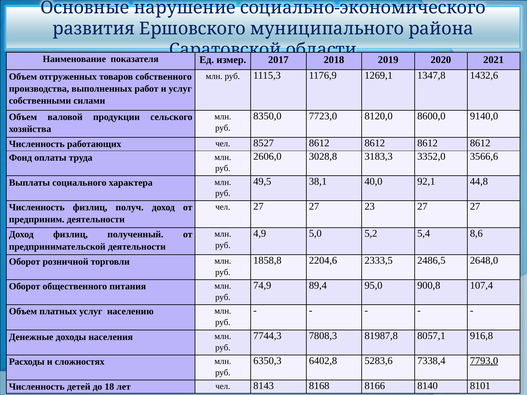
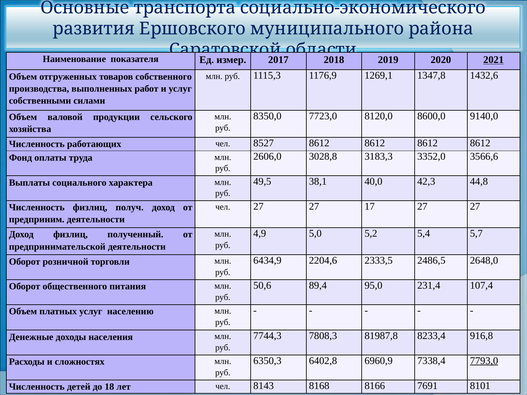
нарушение: нарушение -> транспорта (185, 8)
2021 underline: none -> present (494, 60)
92,1: 92,1 -> 42,3 (426, 182)
23: 23 -> 17 (370, 207)
8,6: 8,6 -> 5,7 (476, 234)
1858,8: 1858,8 -> 6434,9 (267, 261)
74,9: 74,9 -> 50,6 (262, 286)
900,8: 900,8 -> 231,4 (429, 286)
8057,1: 8057,1 -> 8233,4 (431, 336)
5283,6: 5283,6 -> 6960,9 (379, 361)
8140: 8140 -> 7691 (428, 386)
